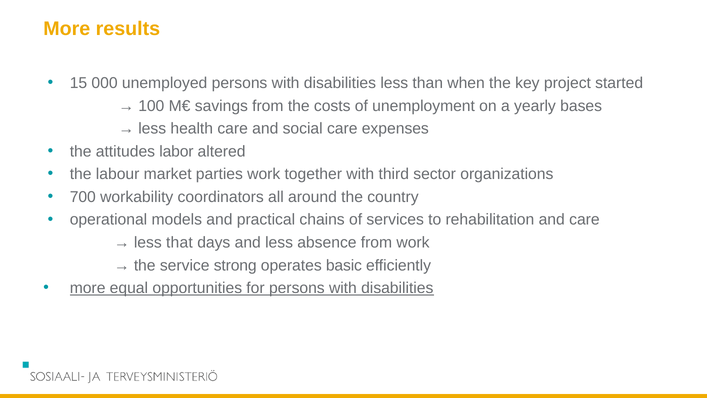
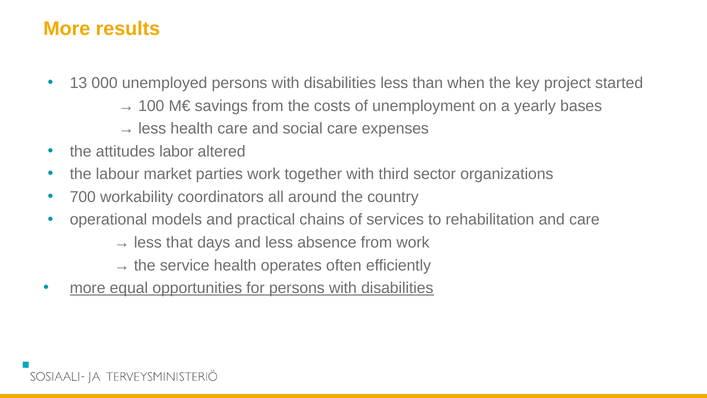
15: 15 -> 13 (79, 83)
service strong: strong -> health (235, 265)
basic: basic -> often (344, 265)
